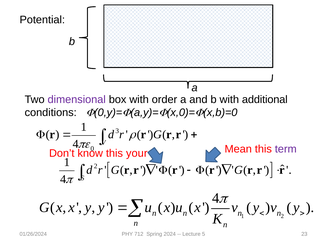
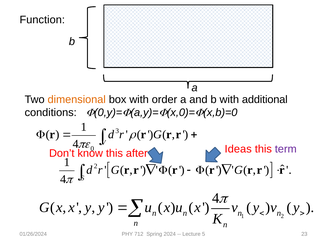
Potential: Potential -> Function (42, 20)
dimensional colour: purple -> orange (77, 100)
Mean: Mean -> Ideas (238, 149)
your: your -> after (137, 153)
